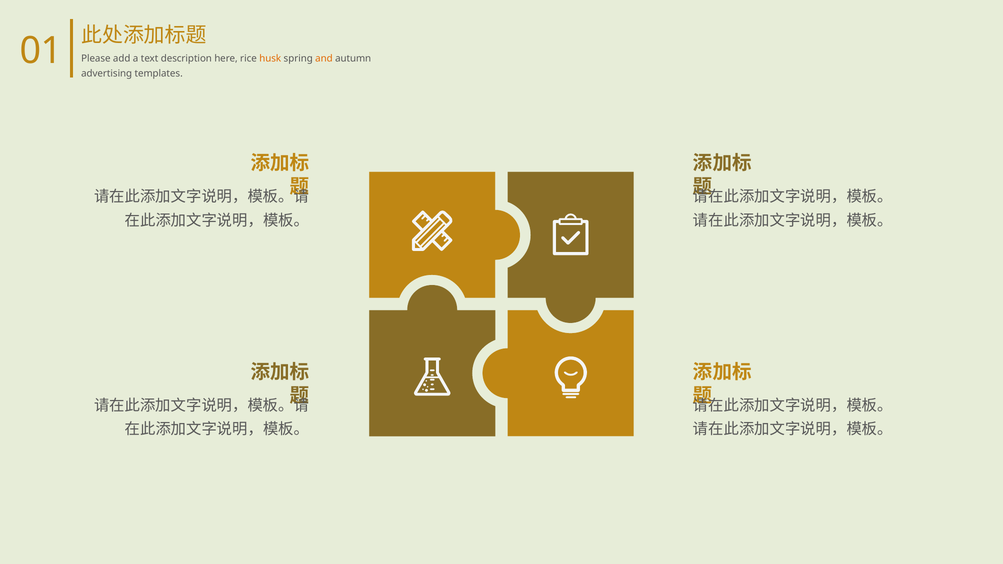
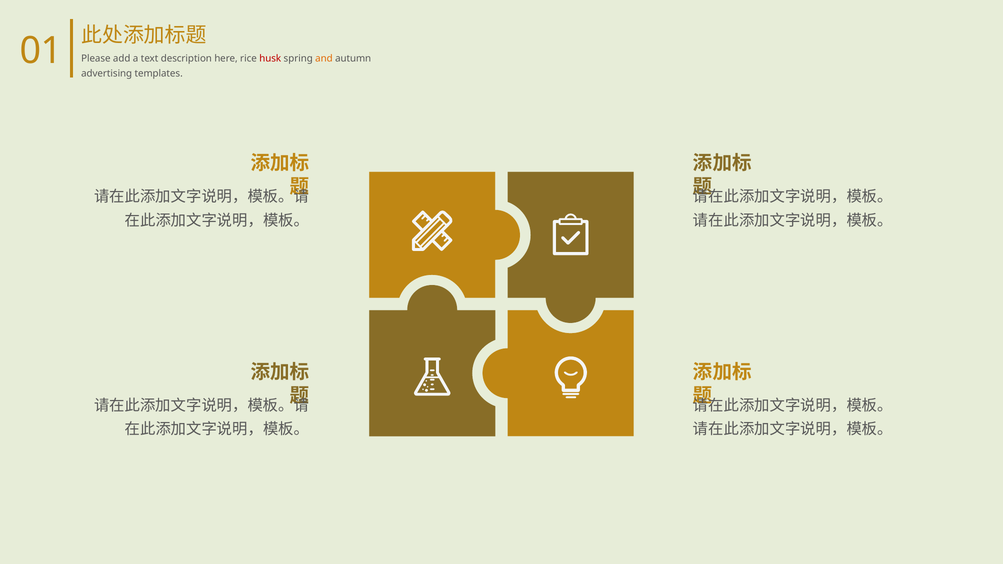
husk colour: orange -> red (270, 59)
